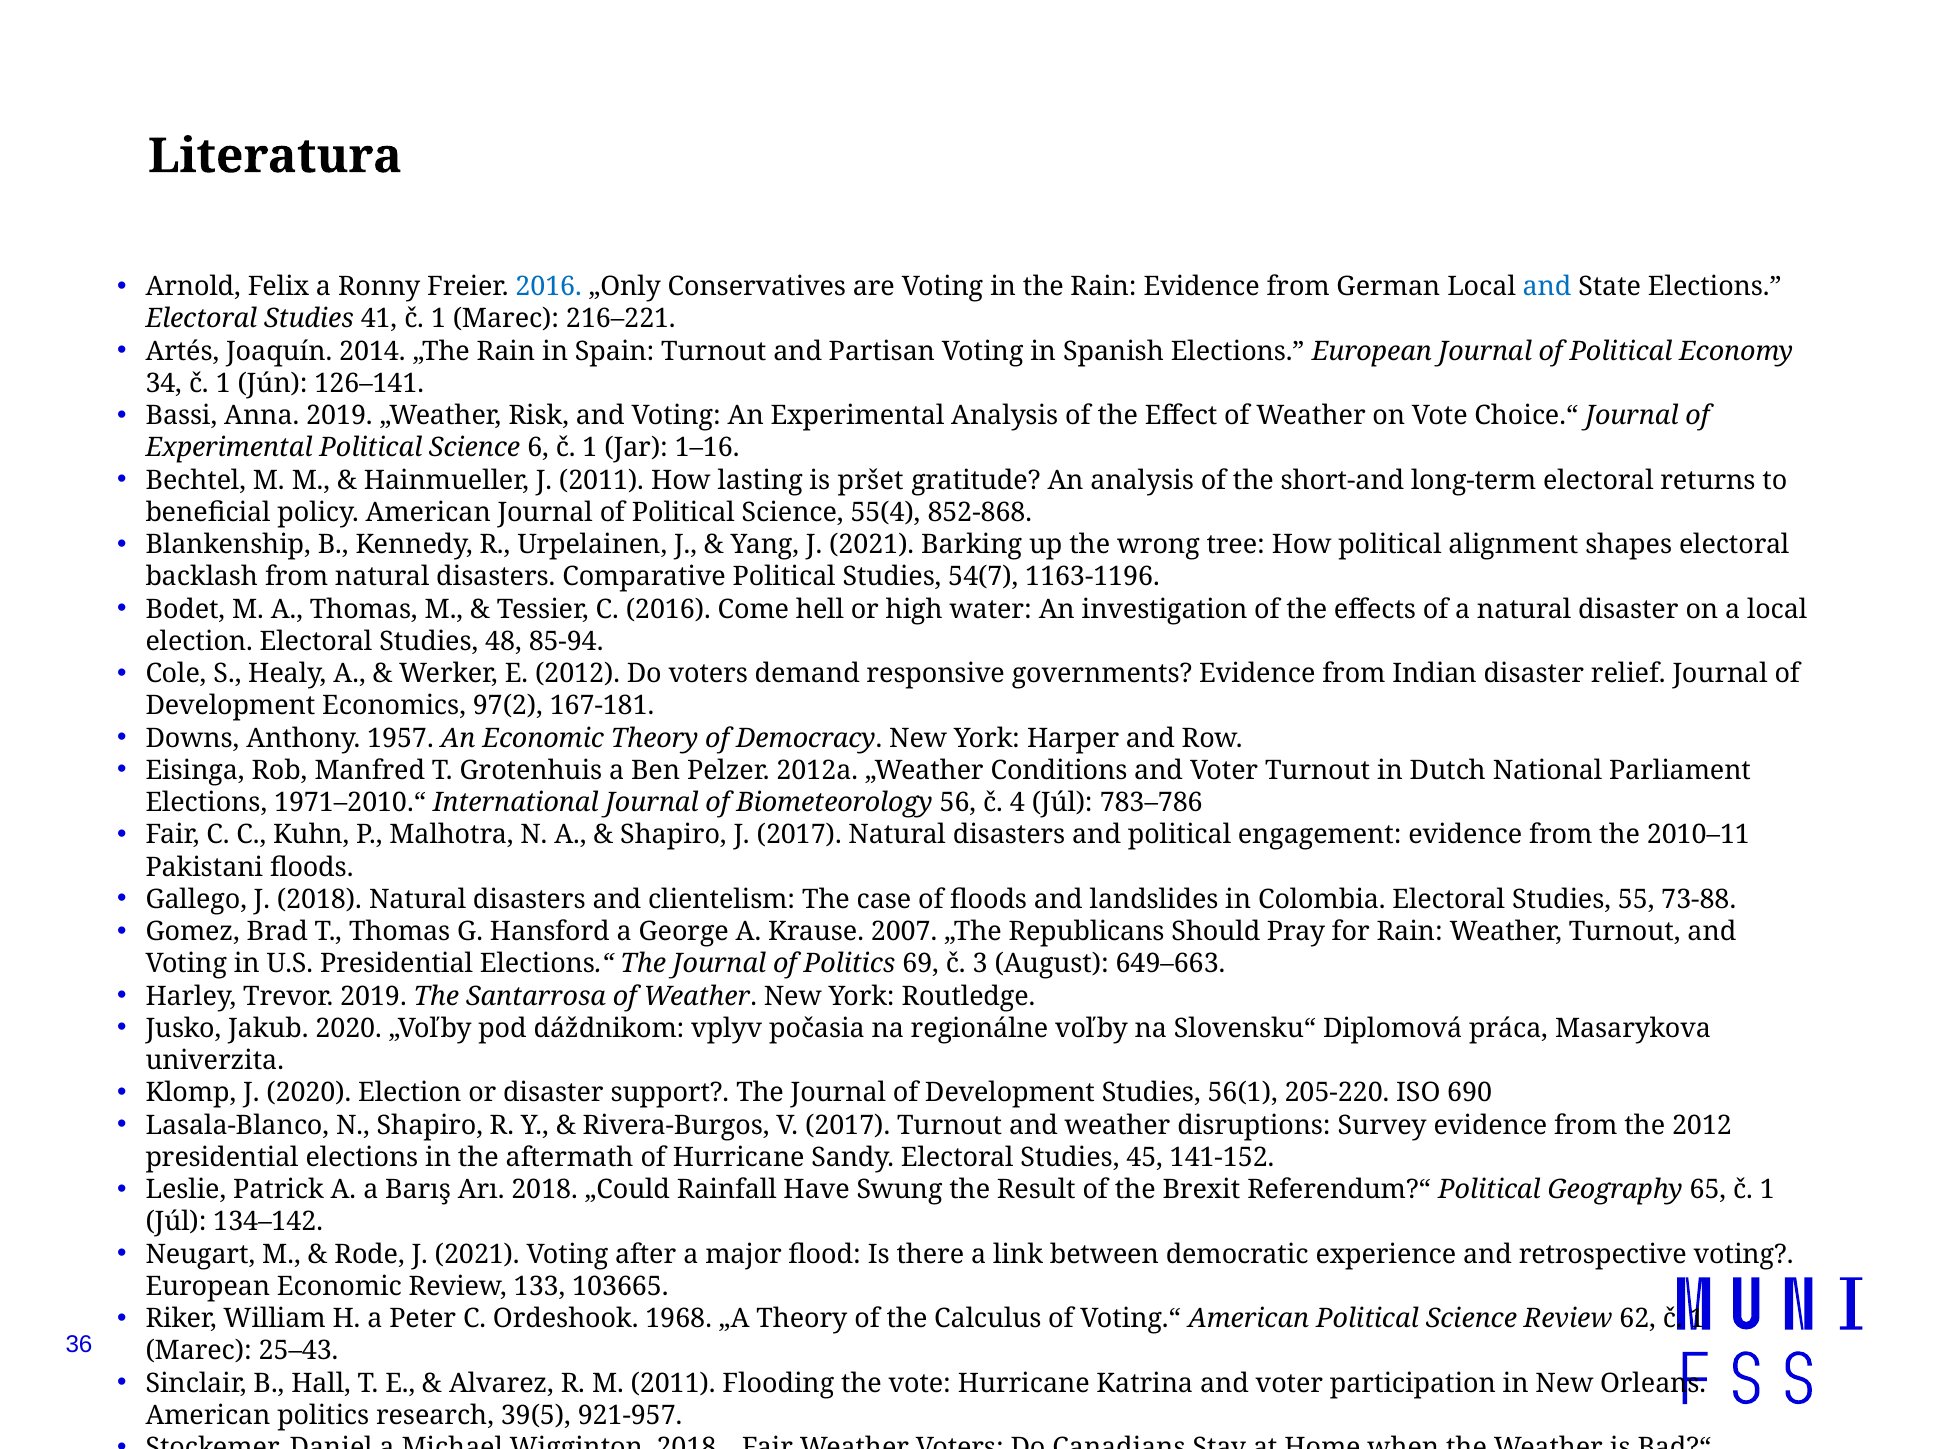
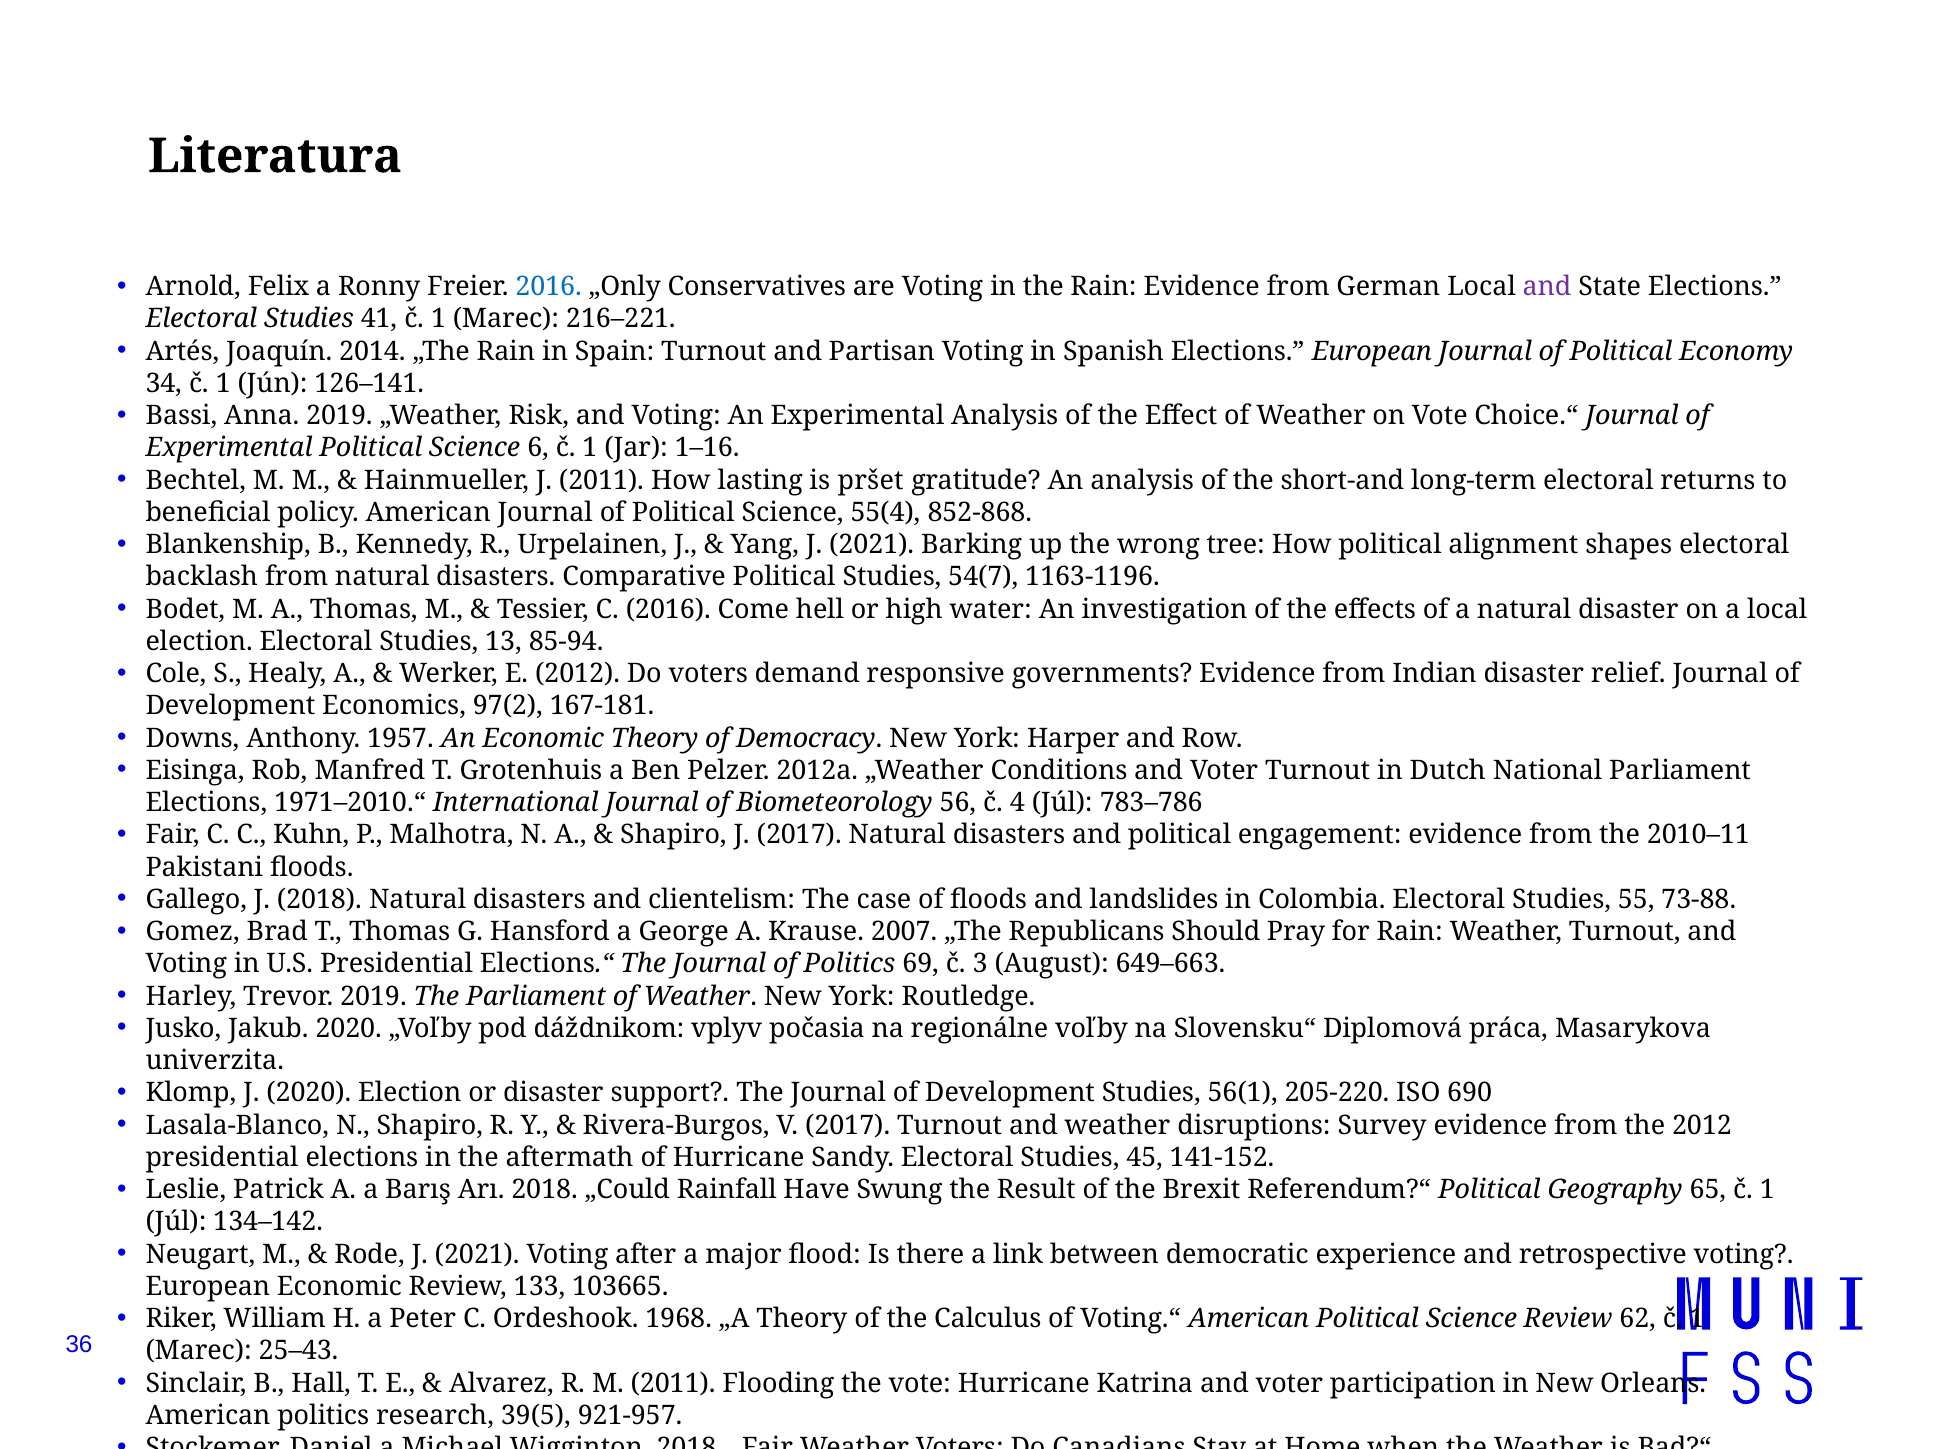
and colour: blue -> purple (1547, 287)
48: 48 -> 13 (503, 642)
The Santarrosa: Santarrosa -> Parliament (536, 997)
